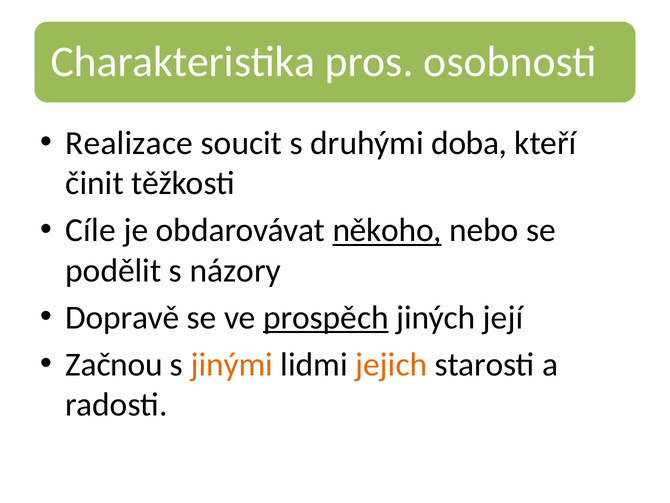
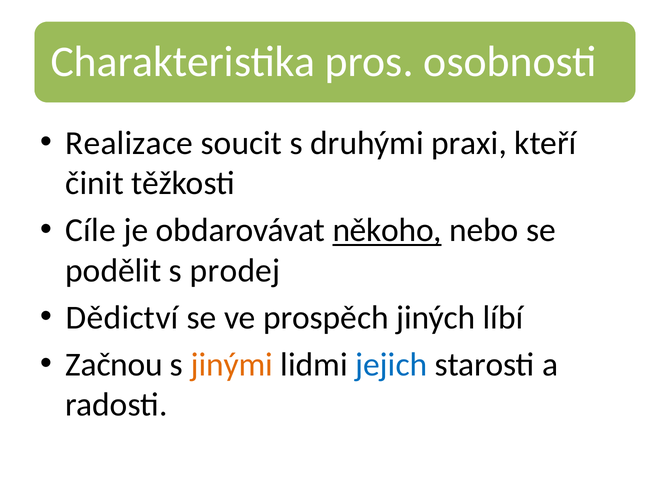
doba: doba -> praxi (469, 143)
názory: názory -> prodej (235, 270)
Dopravě: Dopravě -> Dědictví (122, 317)
prospěch underline: present -> none (326, 317)
její: její -> líbí (503, 317)
jejich colour: orange -> blue (391, 364)
